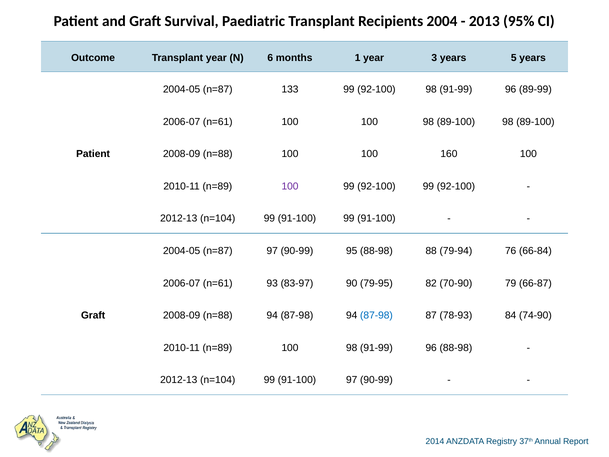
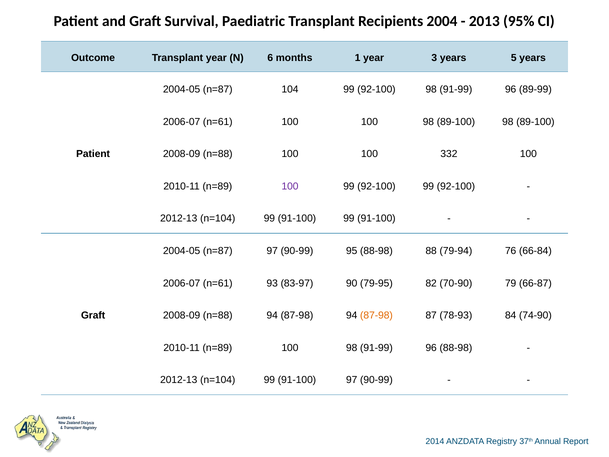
133: 133 -> 104 (290, 89)
160: 160 -> 332 (449, 154)
87-98 colour: blue -> orange (376, 315)
